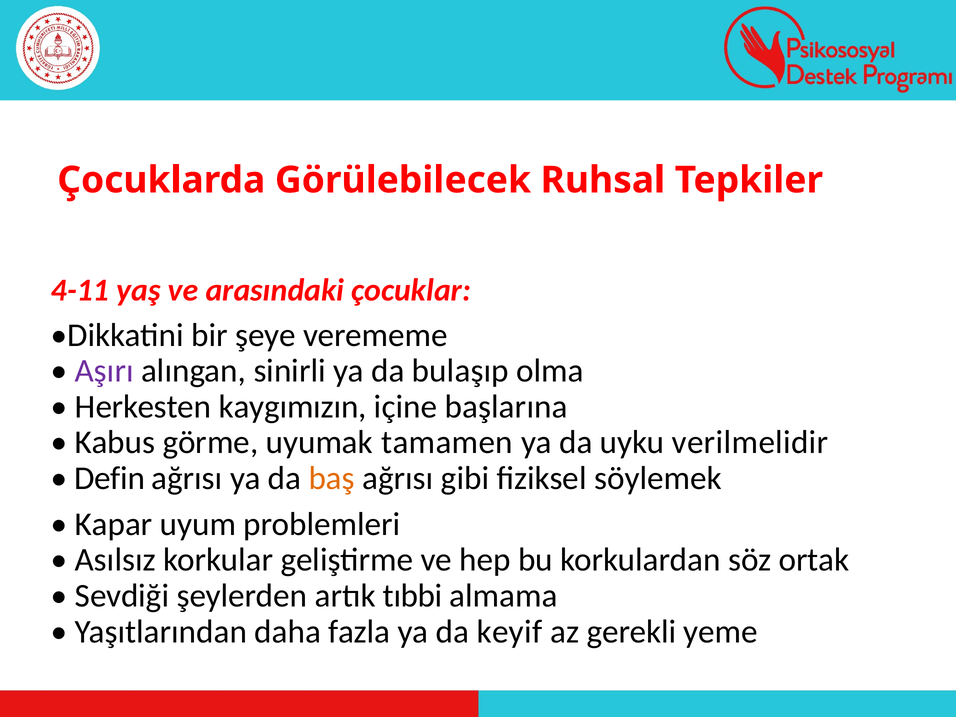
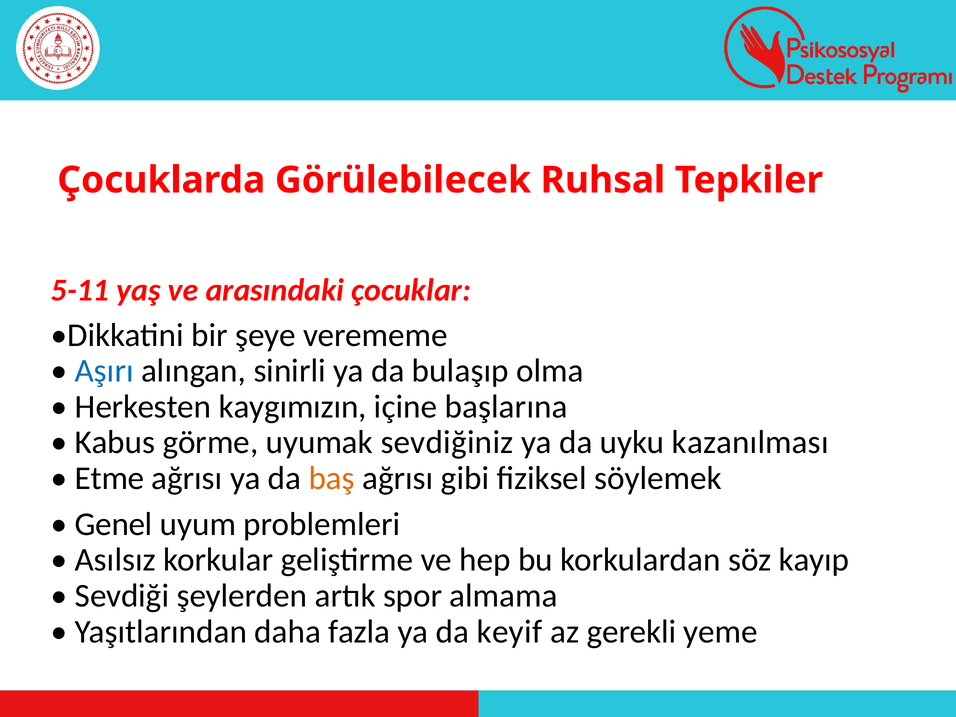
4-11: 4-11 -> 5-11 (80, 290)
Aşırı colour: purple -> blue (104, 371)
tamamen: tamamen -> sevdiğiniz (447, 443)
verilmelidir: verilmelidir -> kazanılması (750, 443)
Defin: Defin -> Etme (110, 478)
Kapar: Kapar -> Genel (114, 524)
ortak: ortak -> kayıp (814, 560)
tıbbi: tıbbi -> spor (413, 596)
